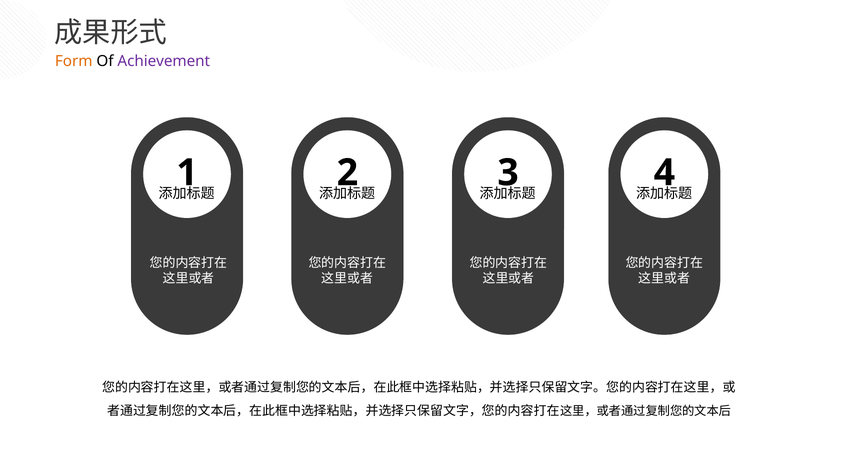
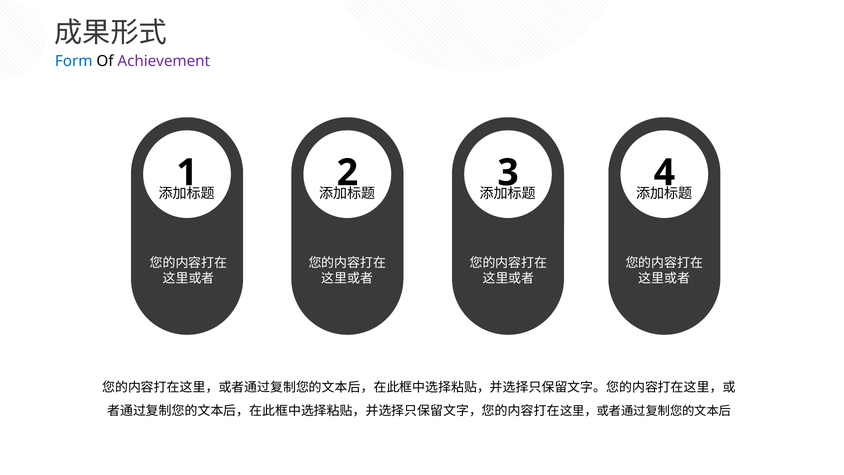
Form colour: orange -> blue (74, 61)
